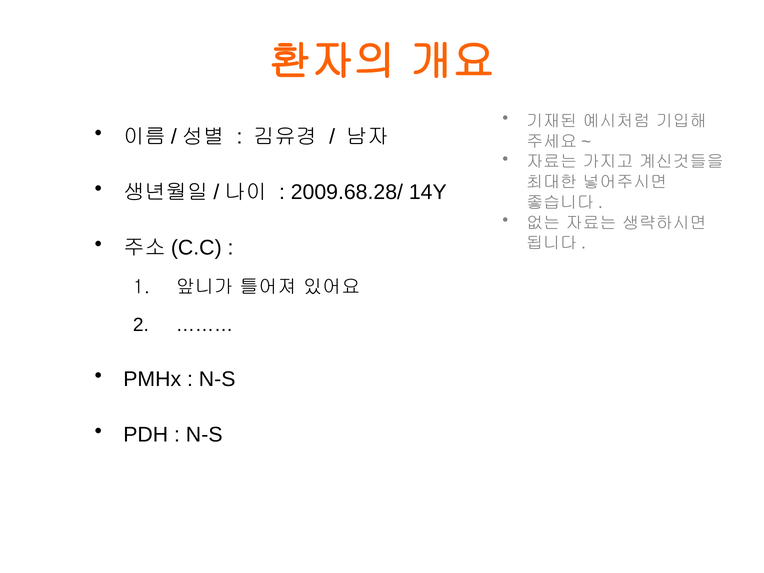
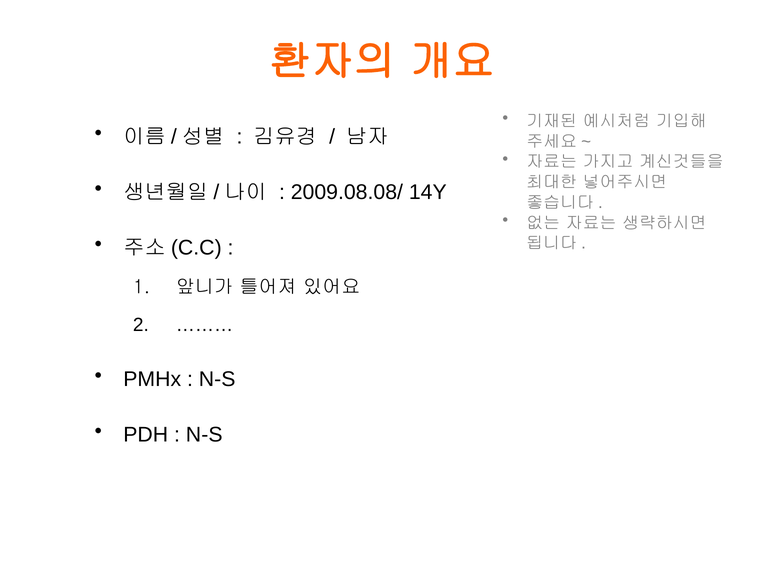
2009.68.28/: 2009.68.28/ -> 2009.08.08/ (347, 192)
